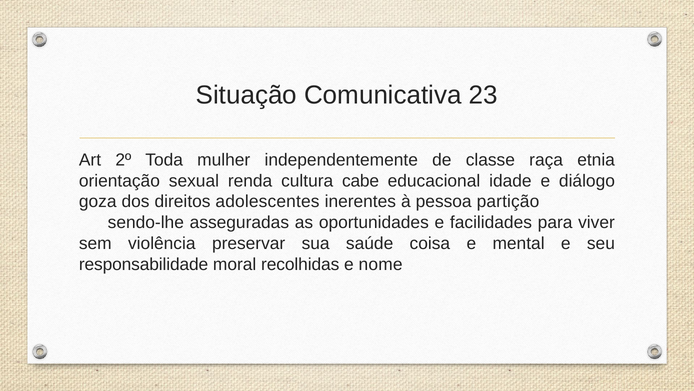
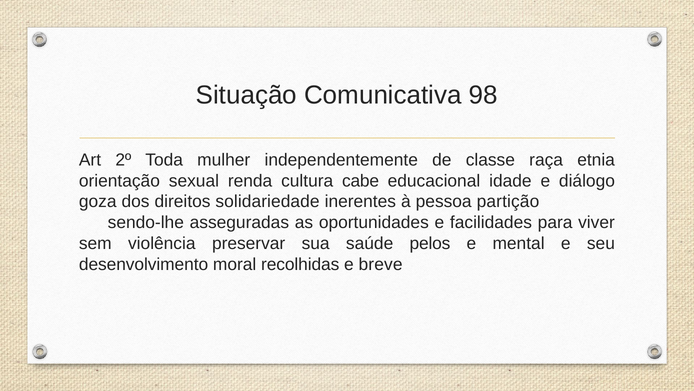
23: 23 -> 98 (483, 95)
adolescentes: adolescentes -> solidariedade (268, 201)
coisa: coisa -> pelos (430, 243)
responsabilidade: responsabilidade -> desenvolvimento (144, 264)
nome: nome -> breve (381, 264)
